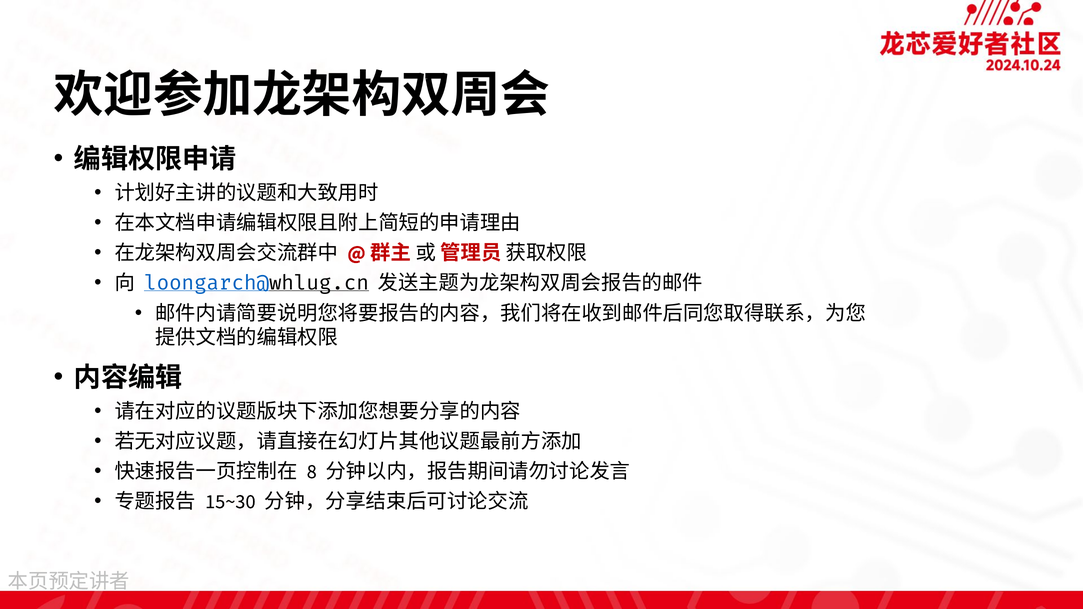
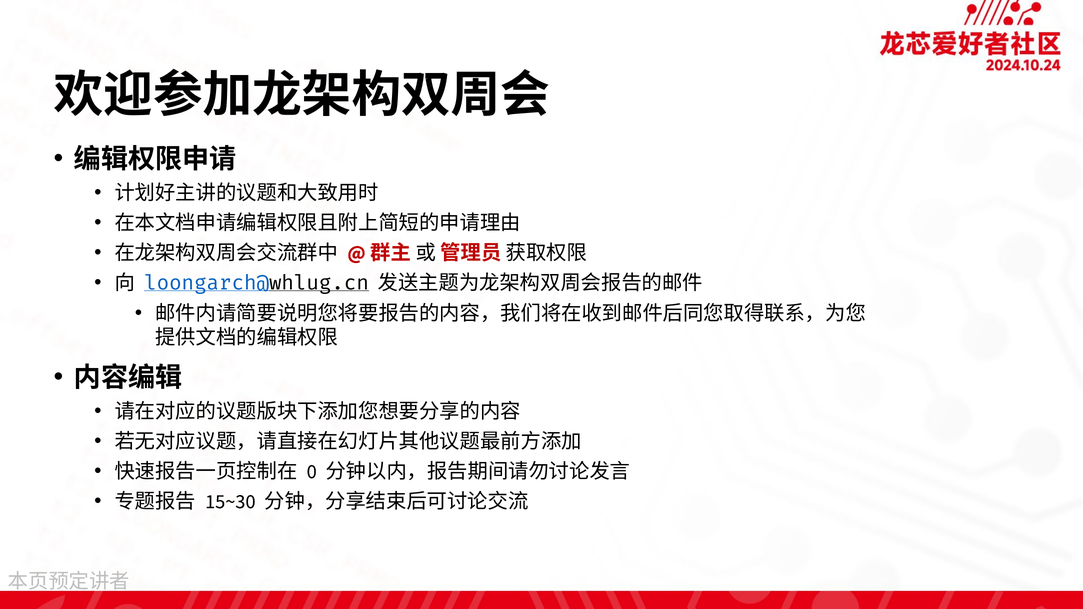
8: 8 -> 0 (312, 472)
